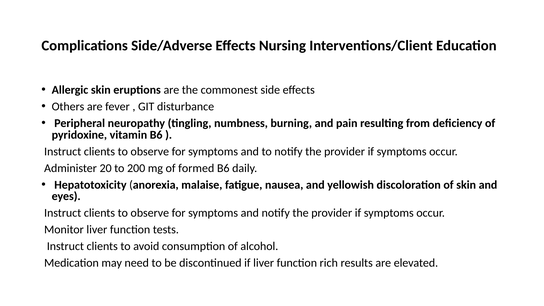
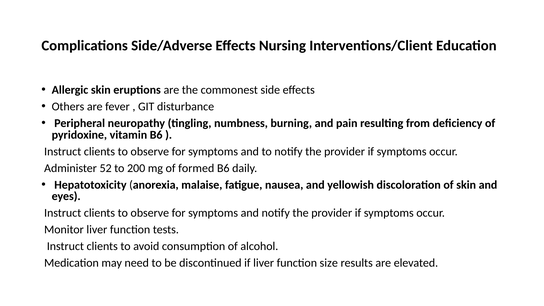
20: 20 -> 52 (106, 168)
rich: rich -> size (329, 263)
